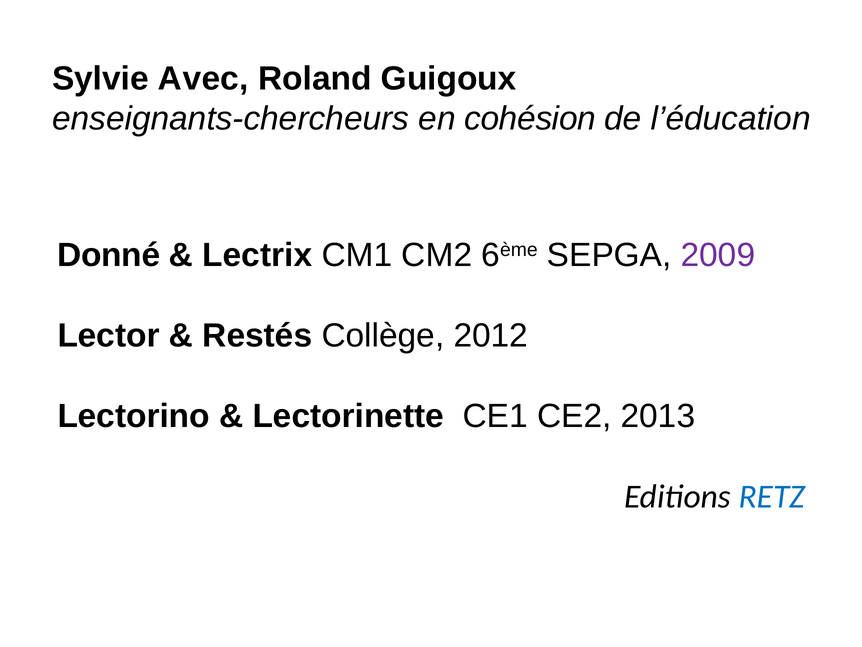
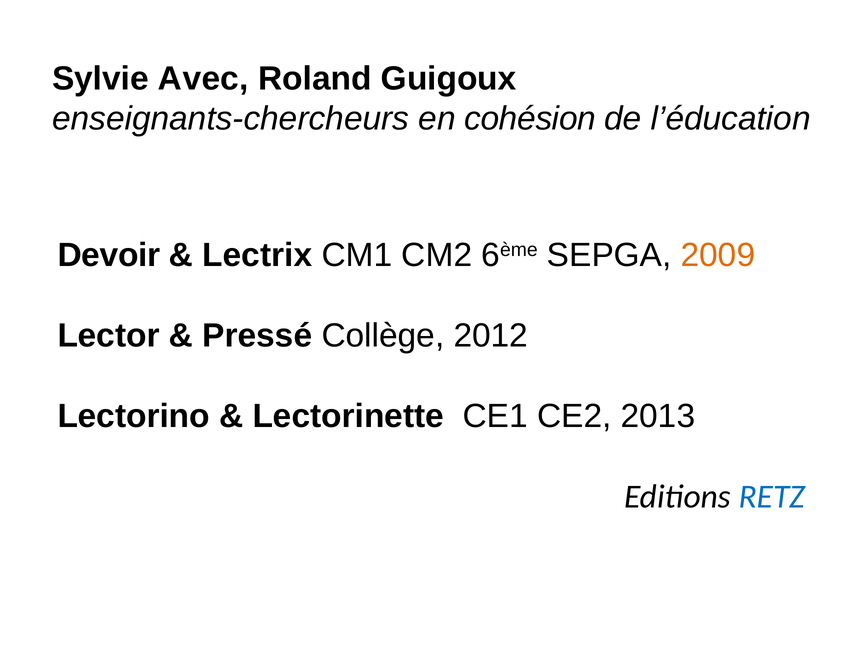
Donné: Donné -> Devoir (109, 255)
2009 colour: purple -> orange (718, 255)
Restés: Restés -> Pressé (257, 335)
